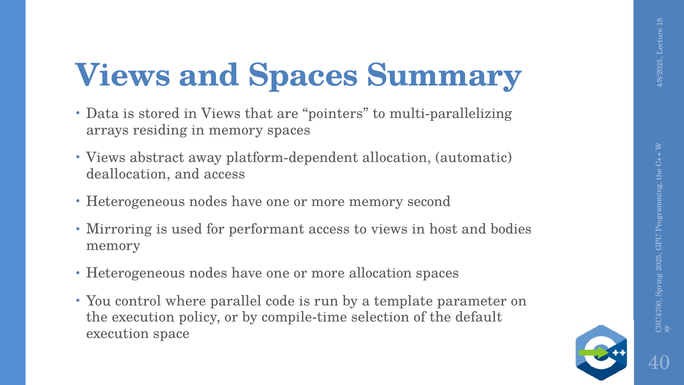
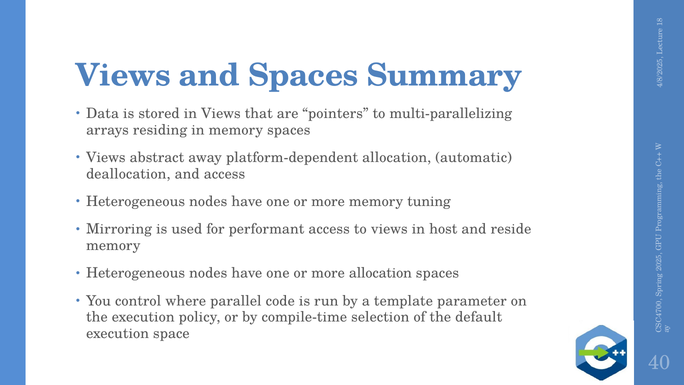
second: second -> tuning (429, 201)
bodies: bodies -> reside (511, 229)
